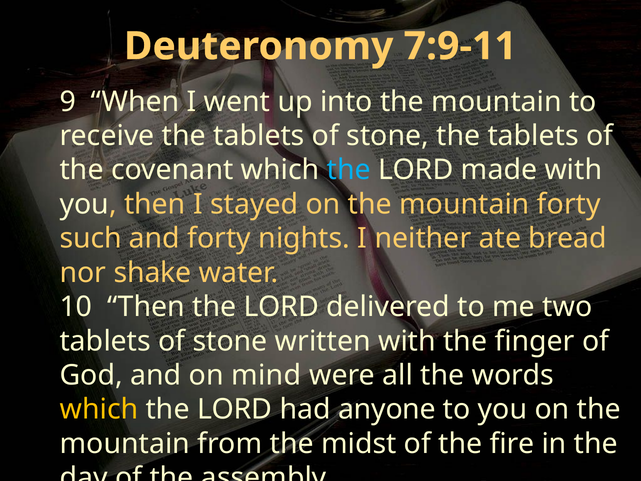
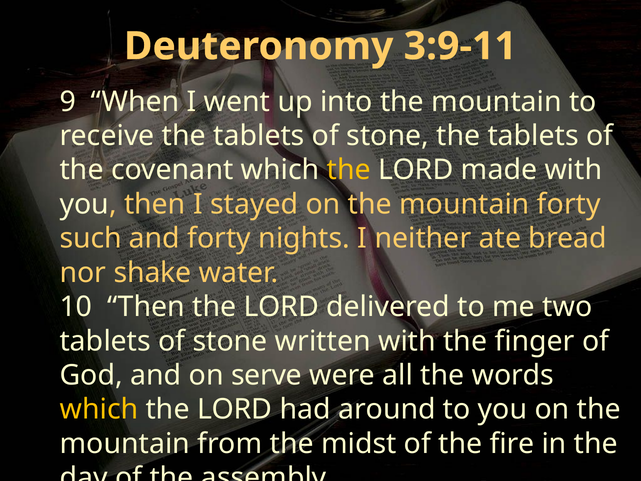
7:9-11: 7:9-11 -> 3:9-11 (460, 46)
the colour: light blue -> yellow (349, 170)
mind: mind -> serve (267, 375)
anyone: anyone -> around (387, 409)
